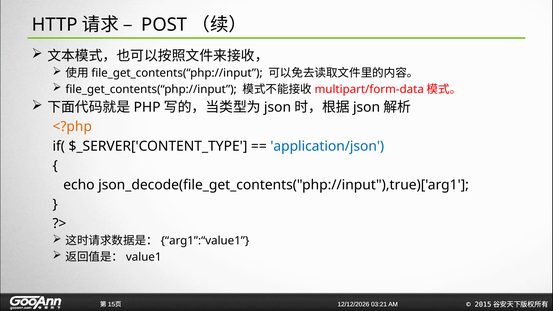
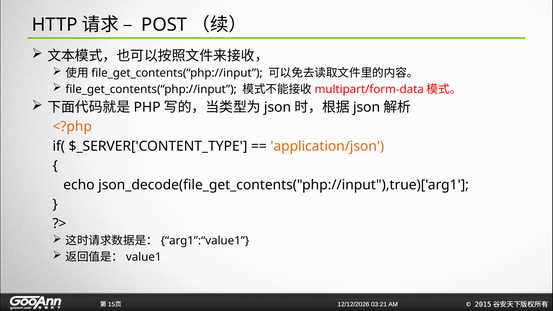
application/json colour: blue -> orange (327, 146)
